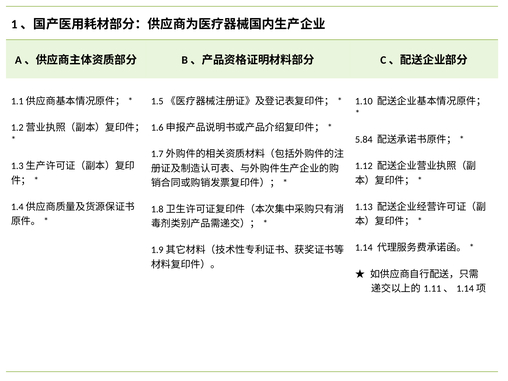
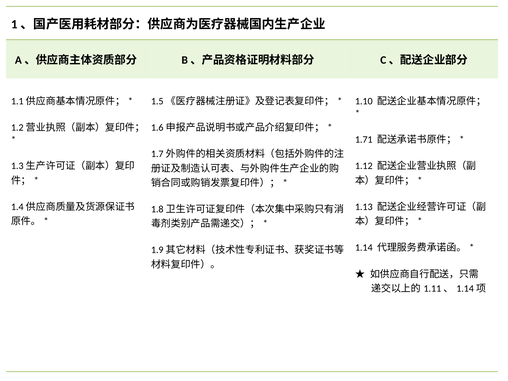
5.84: 5.84 -> 1.71 (364, 140)
